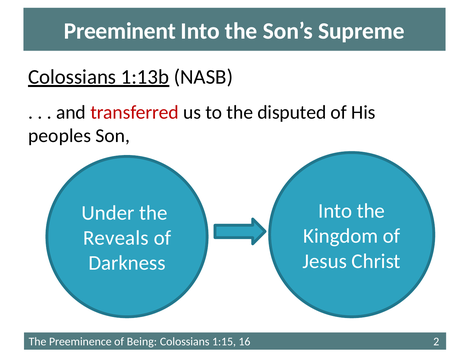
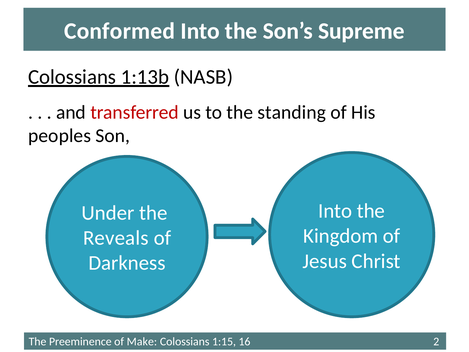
Preeminent: Preeminent -> Conformed (120, 31)
disputed: disputed -> standing (292, 112)
Being: Being -> Make (142, 341)
